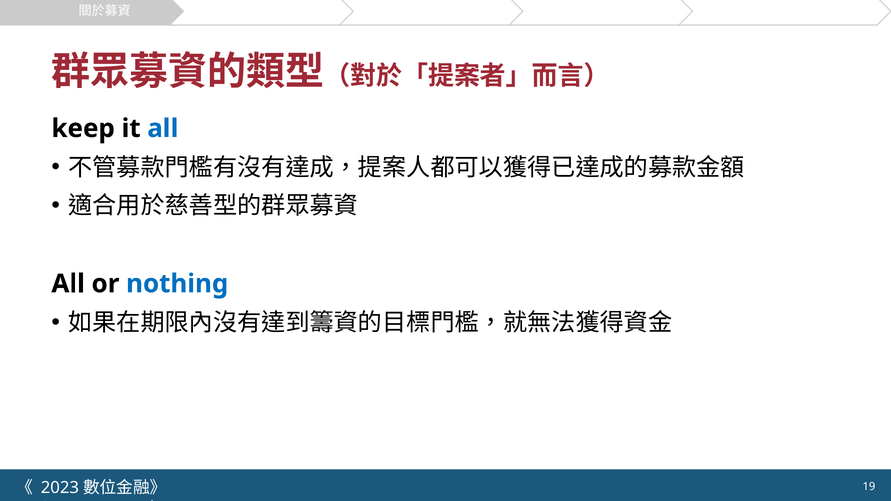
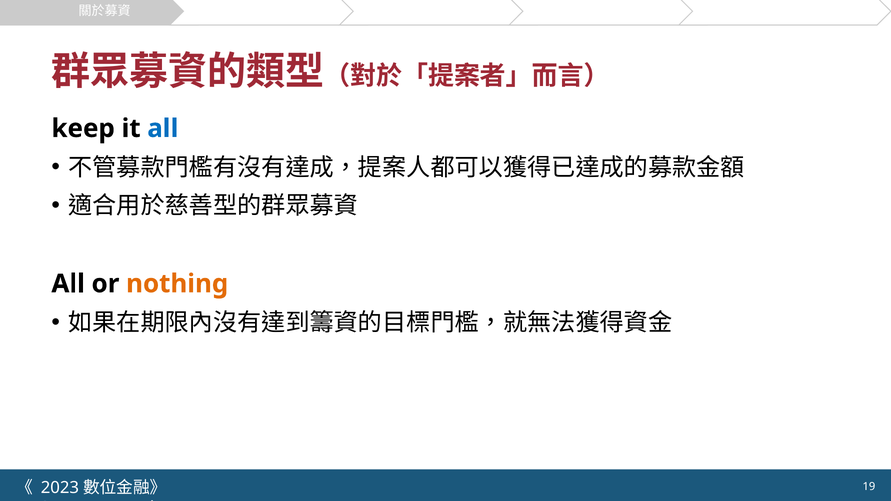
nothing colour: blue -> orange (177, 284)
